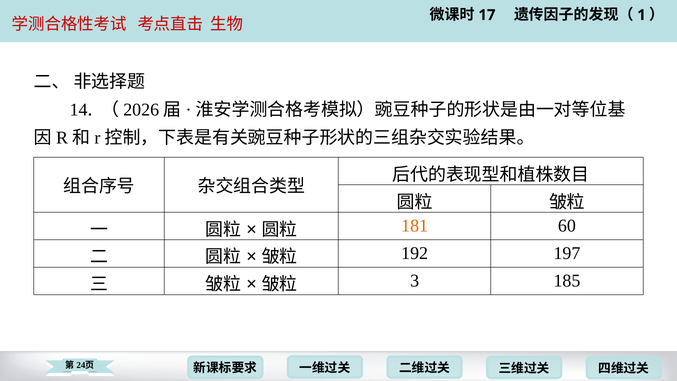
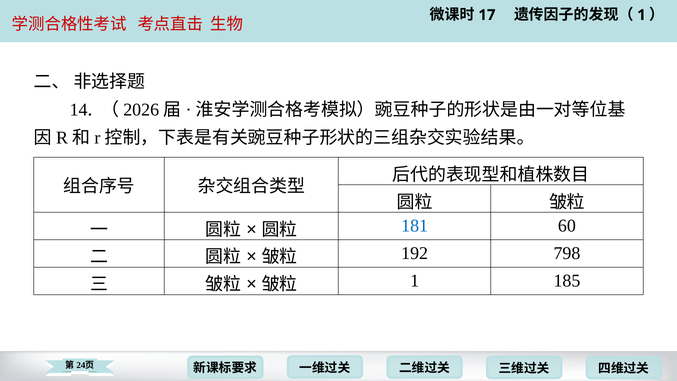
181 colour: orange -> blue (415, 226)
197: 197 -> 798 (567, 253)
3: 3 -> 1 (415, 281)
